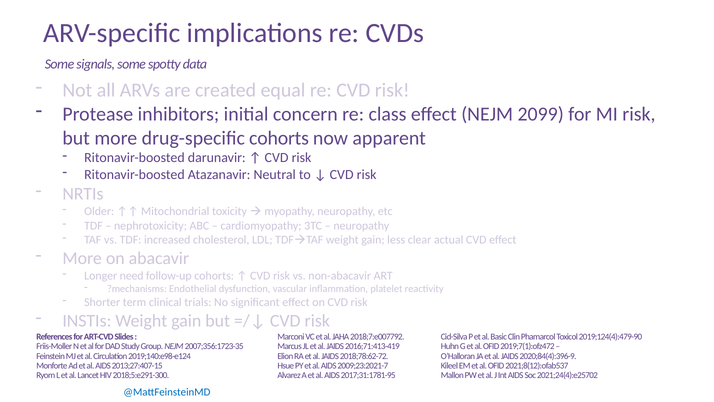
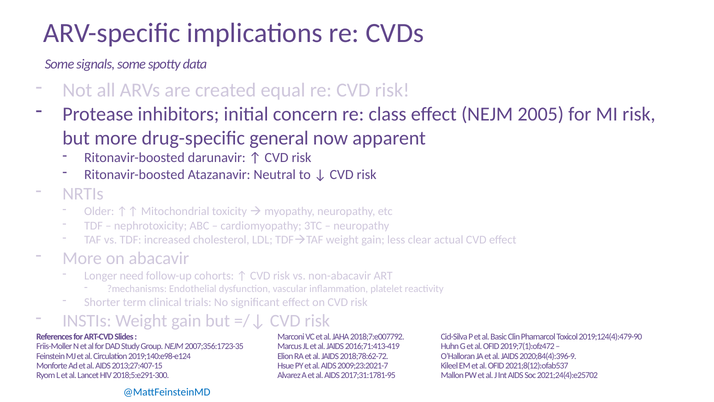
2099: 2099 -> 2005 (541, 114)
drug-specific cohorts: cohorts -> general (279, 138)
